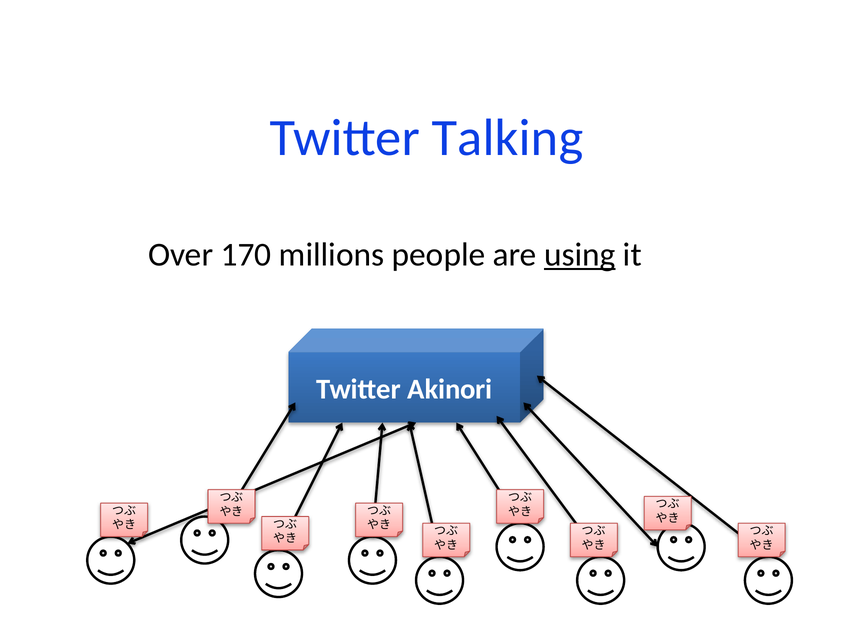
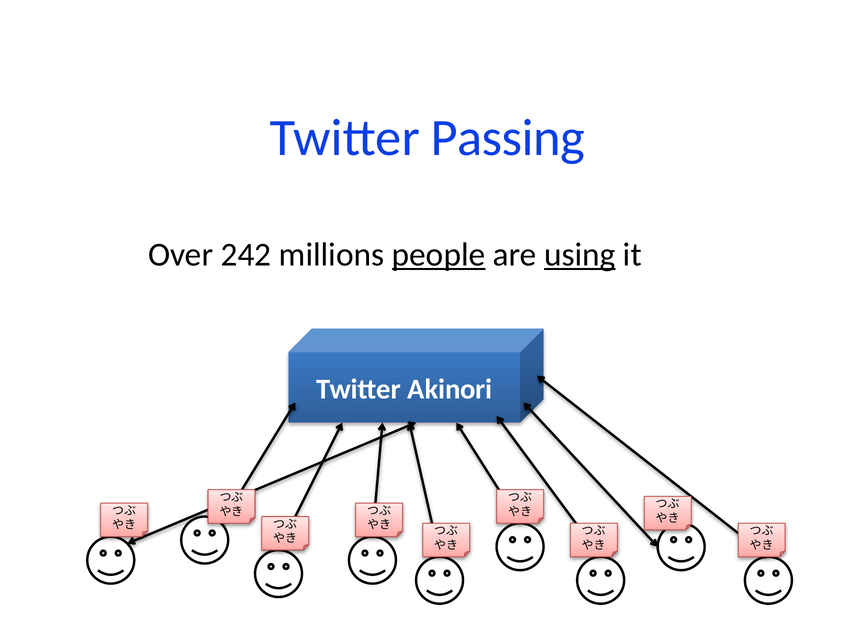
Talking: Talking -> Passing (508, 138)
170: 170 -> 242 (246, 255)
people underline: none -> present (439, 255)
